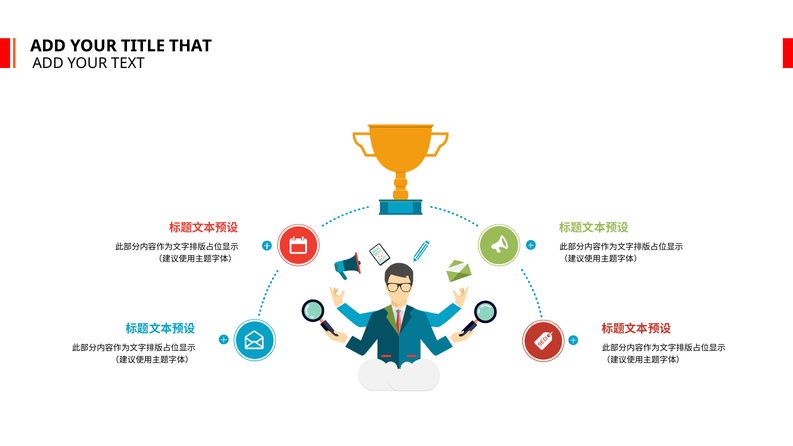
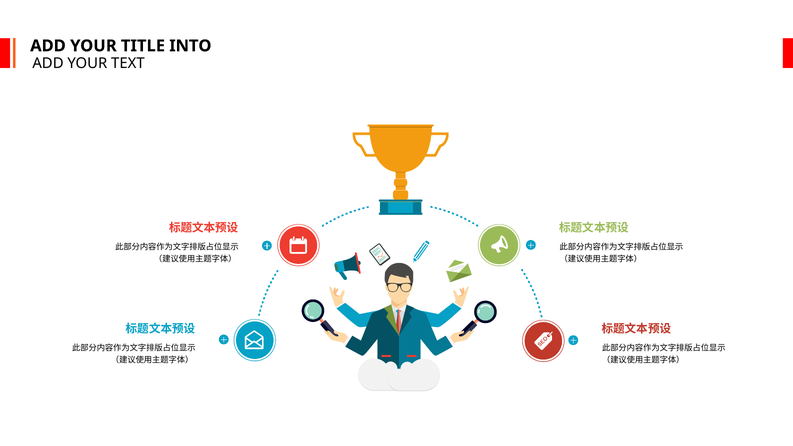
THAT: THAT -> INTO (190, 46)
